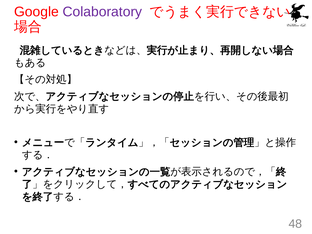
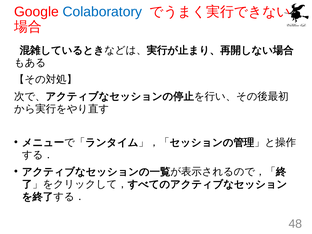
Colaboratory colour: purple -> blue (102, 12)
